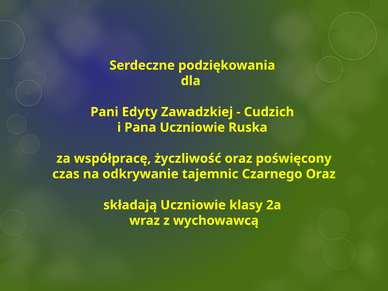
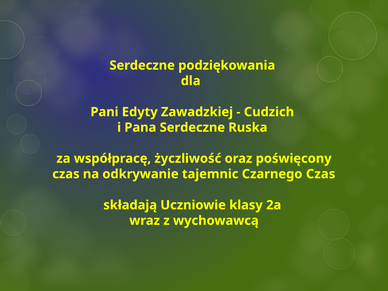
Pana Uczniowie: Uczniowie -> Serdeczne (192, 127)
Czarnego Oraz: Oraz -> Czas (321, 174)
